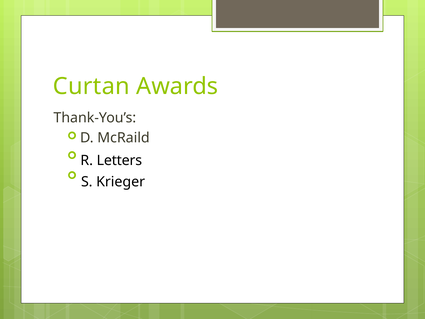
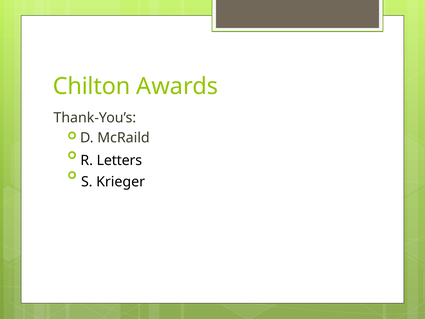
Curtan: Curtan -> Chilton (92, 86)
